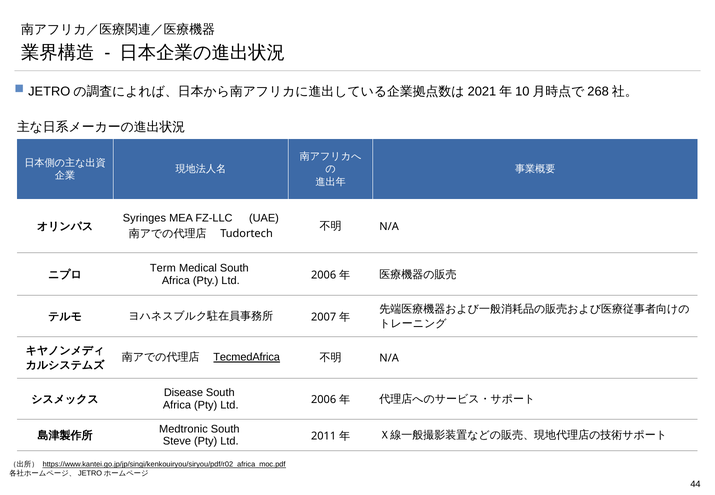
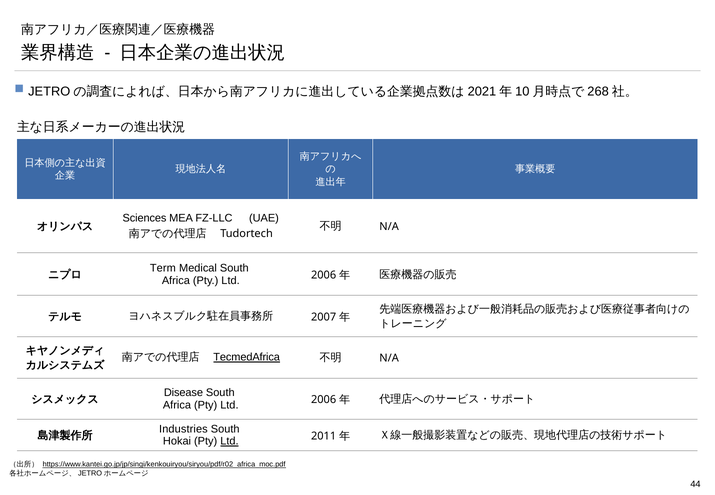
Syringes: Syringes -> Sciences (145, 218)
Medtronic: Medtronic -> Industries (183, 429)
Steve: Steve -> Hokai (177, 441)
Ltd underline: none -> present (229, 441)
